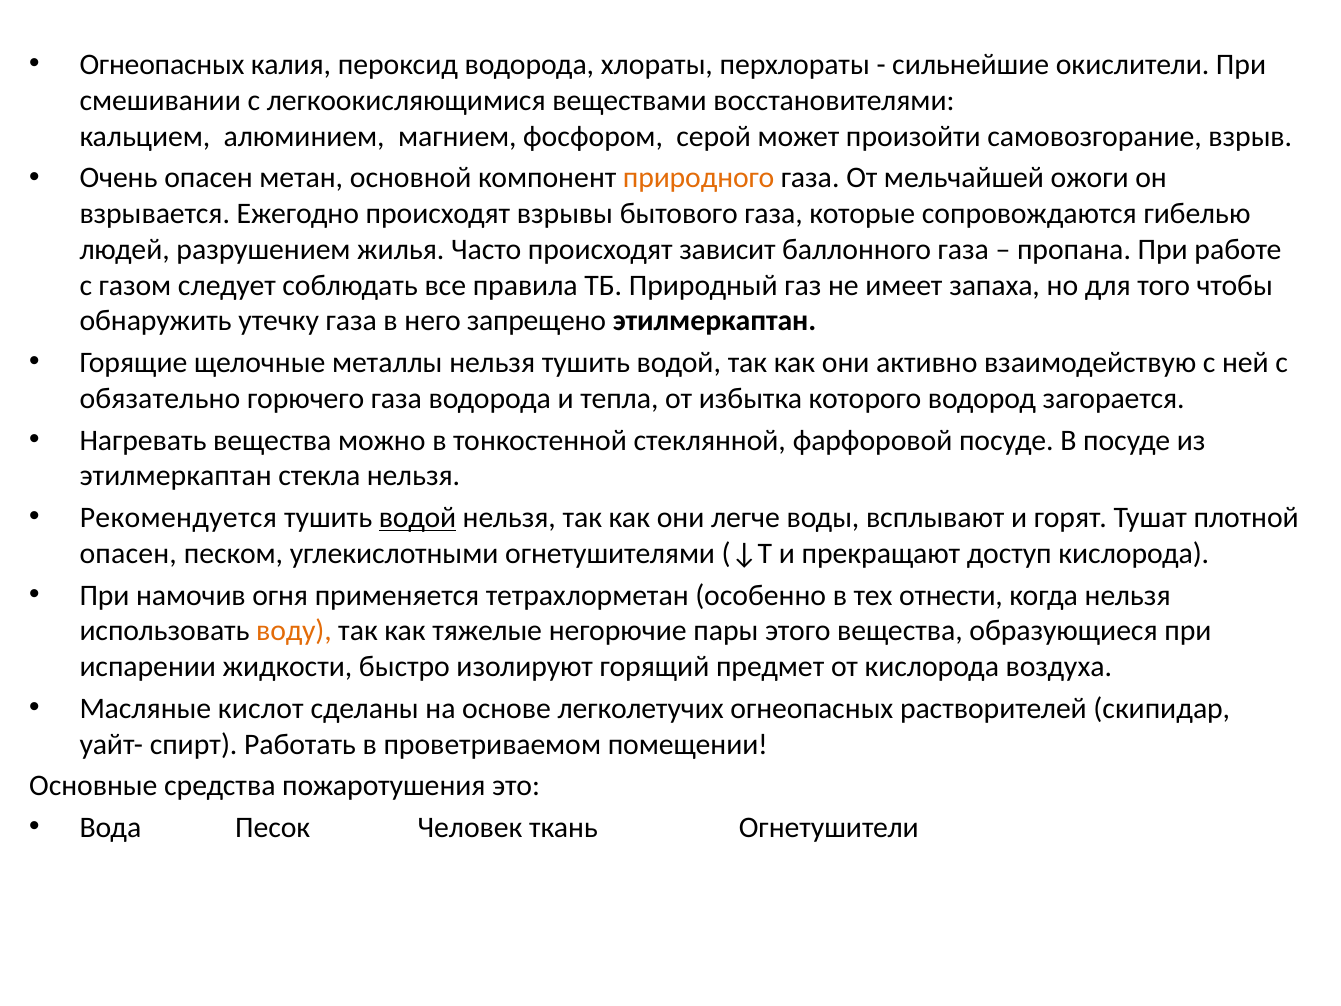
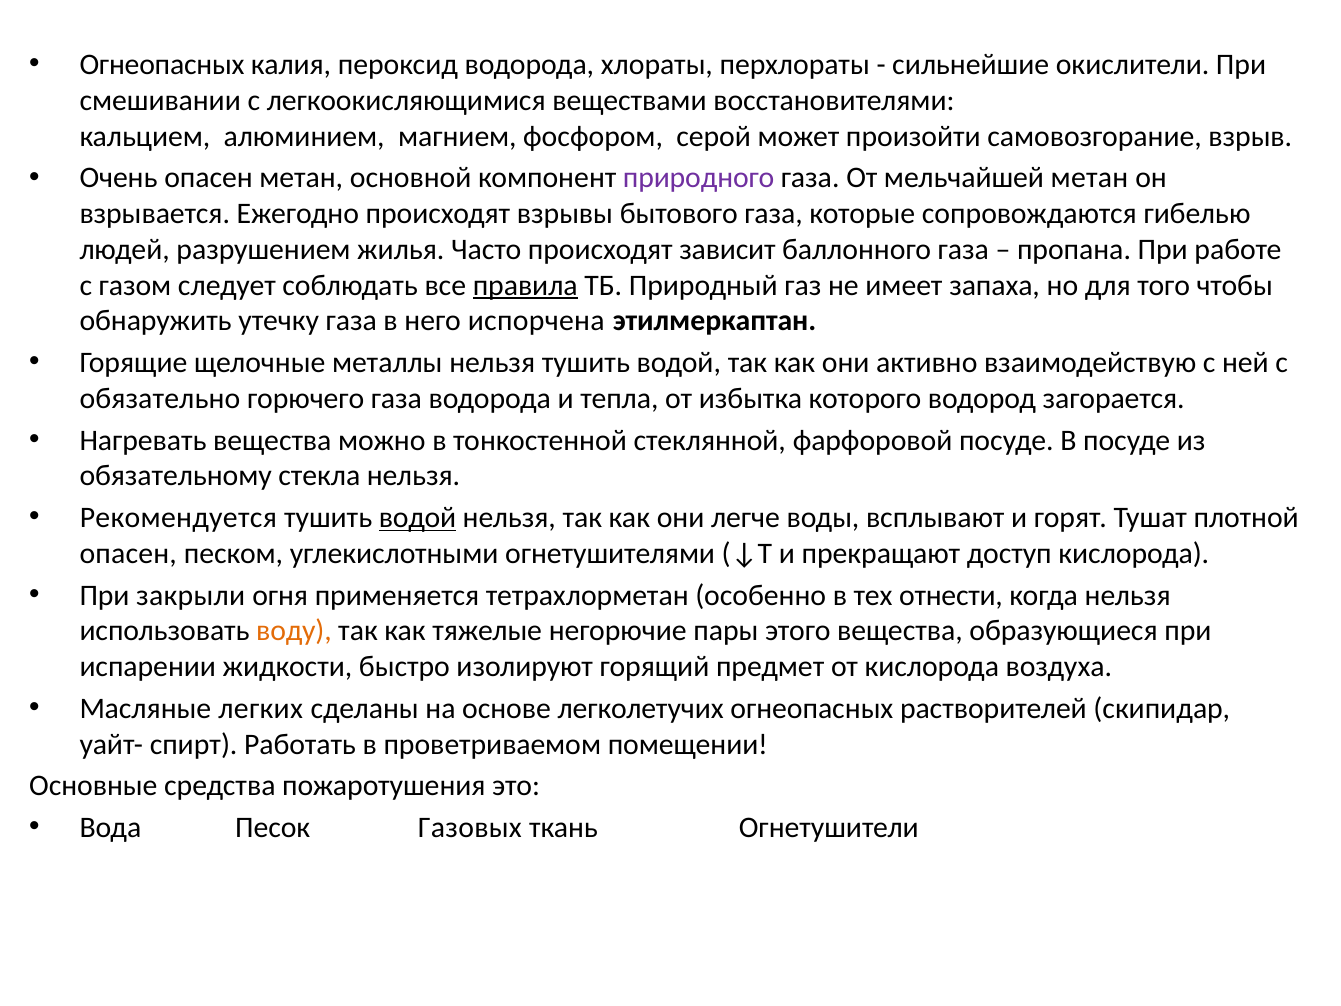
природного colour: orange -> purple (699, 178)
мельчайшей ожоги: ожоги -> метан (1090, 178)
правила underline: none -> present (525, 285)
запрещено: запрещено -> испорчена (536, 321)
этилмеркаптан: этилмеркаптан -> обязательному (176, 476)
намочив: намочив -> закрыли (191, 595)
кислот: кислот -> легких (261, 708)
Человек: Человек -> Газовых (470, 827)
